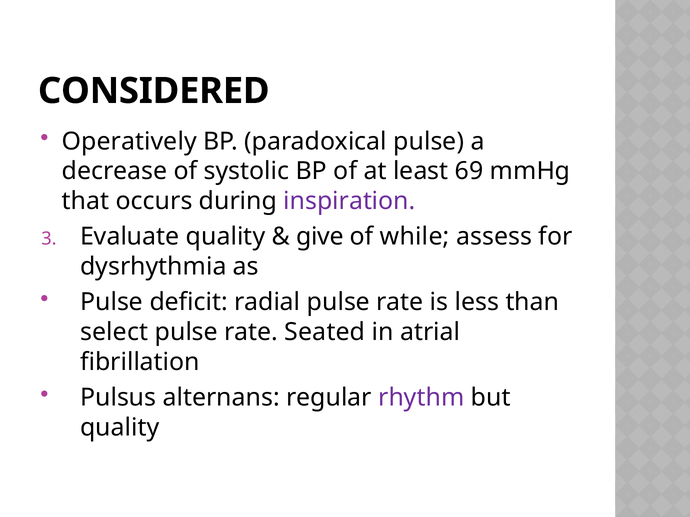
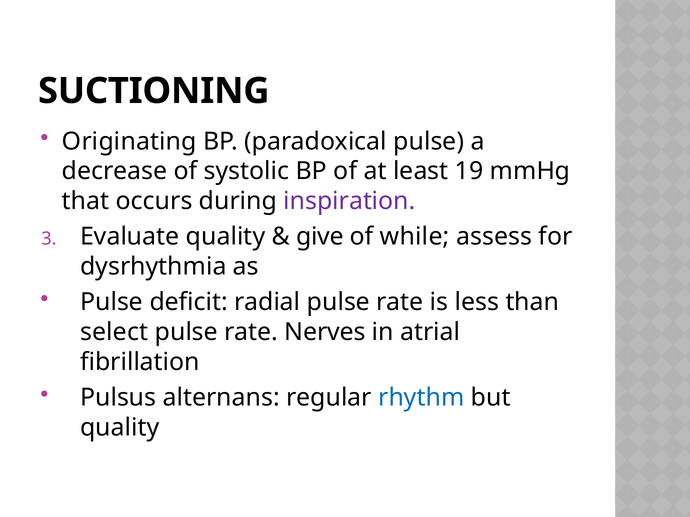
CONSIDERED: CONSIDERED -> SUCTIONING (154, 91)
Operatively: Operatively -> Originating (129, 142)
69: 69 -> 19 (469, 171)
Seated: Seated -> Nerves (325, 332)
rhythm colour: purple -> blue (421, 398)
